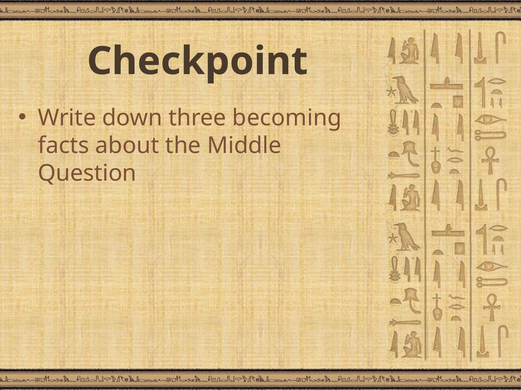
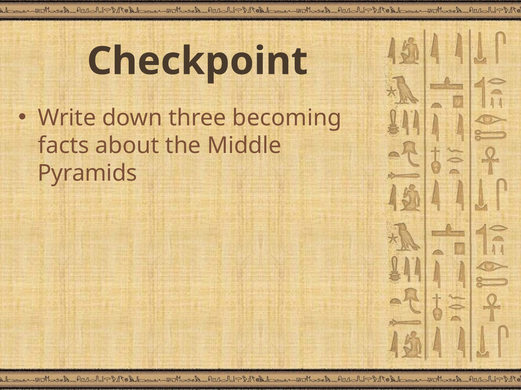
Question: Question -> Pyramids (87, 174)
